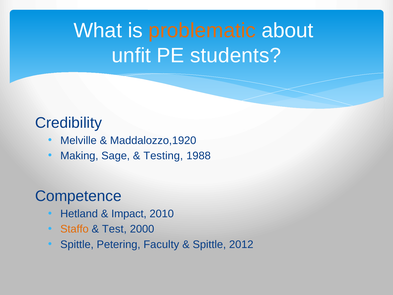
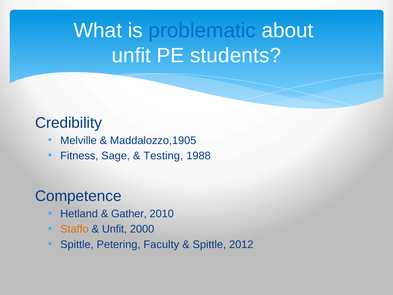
problematic colour: orange -> blue (202, 30)
Maddalozzo,1920: Maddalozzo,1920 -> Maddalozzo,1905 (153, 140)
Making: Making -> Fitness (79, 156)
Impact: Impact -> Gather (129, 214)
Test: Test -> Unfit (114, 229)
